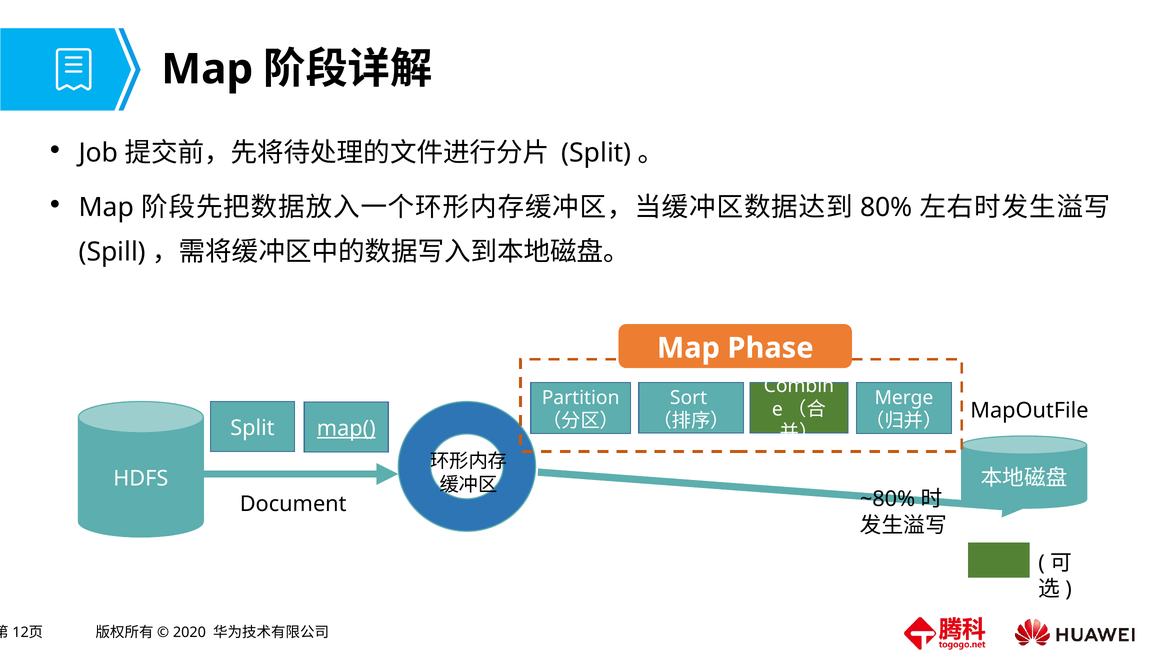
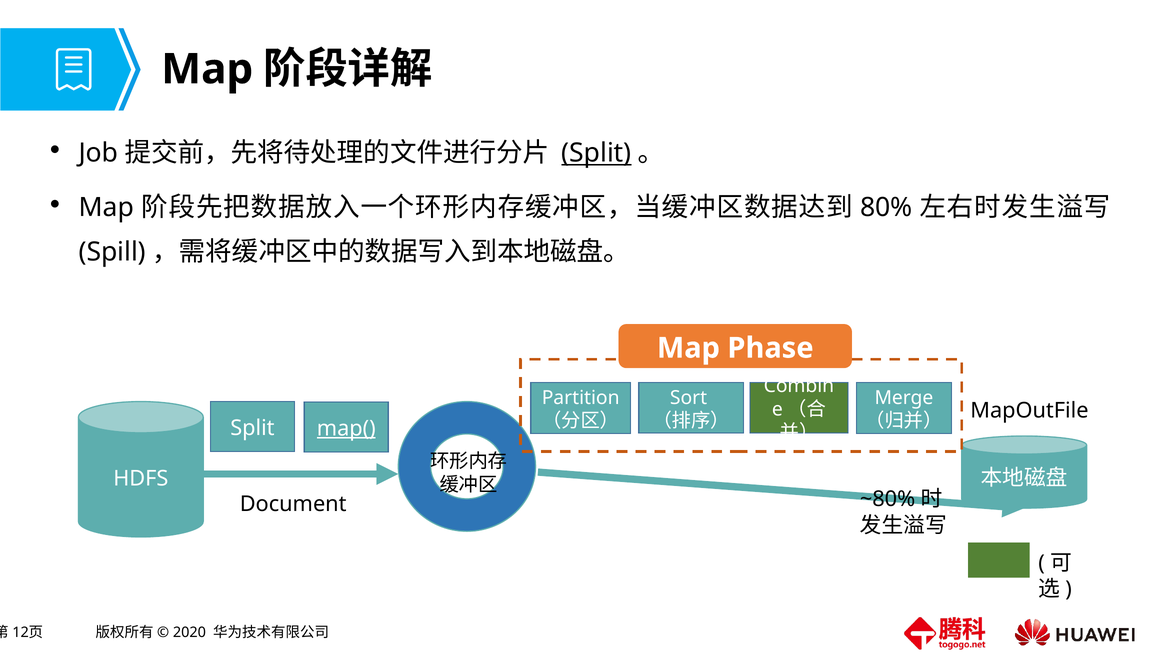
Split underline: none -> present (596, 153)
